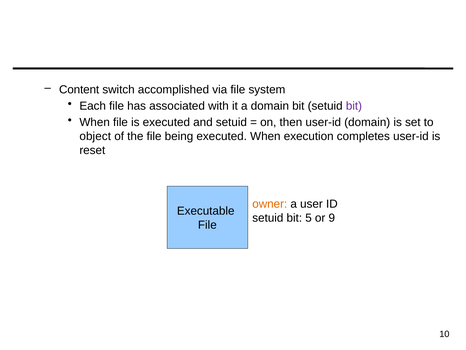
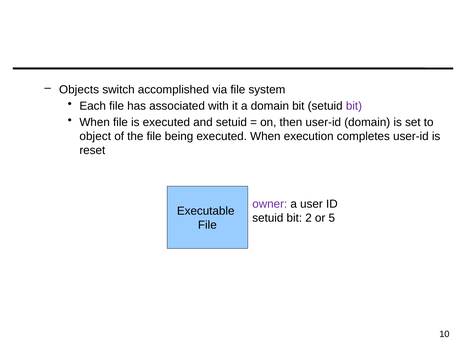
Content: Content -> Objects (79, 90)
owner colour: orange -> purple (270, 204)
5: 5 -> 2 (309, 218)
9: 9 -> 5 (332, 218)
